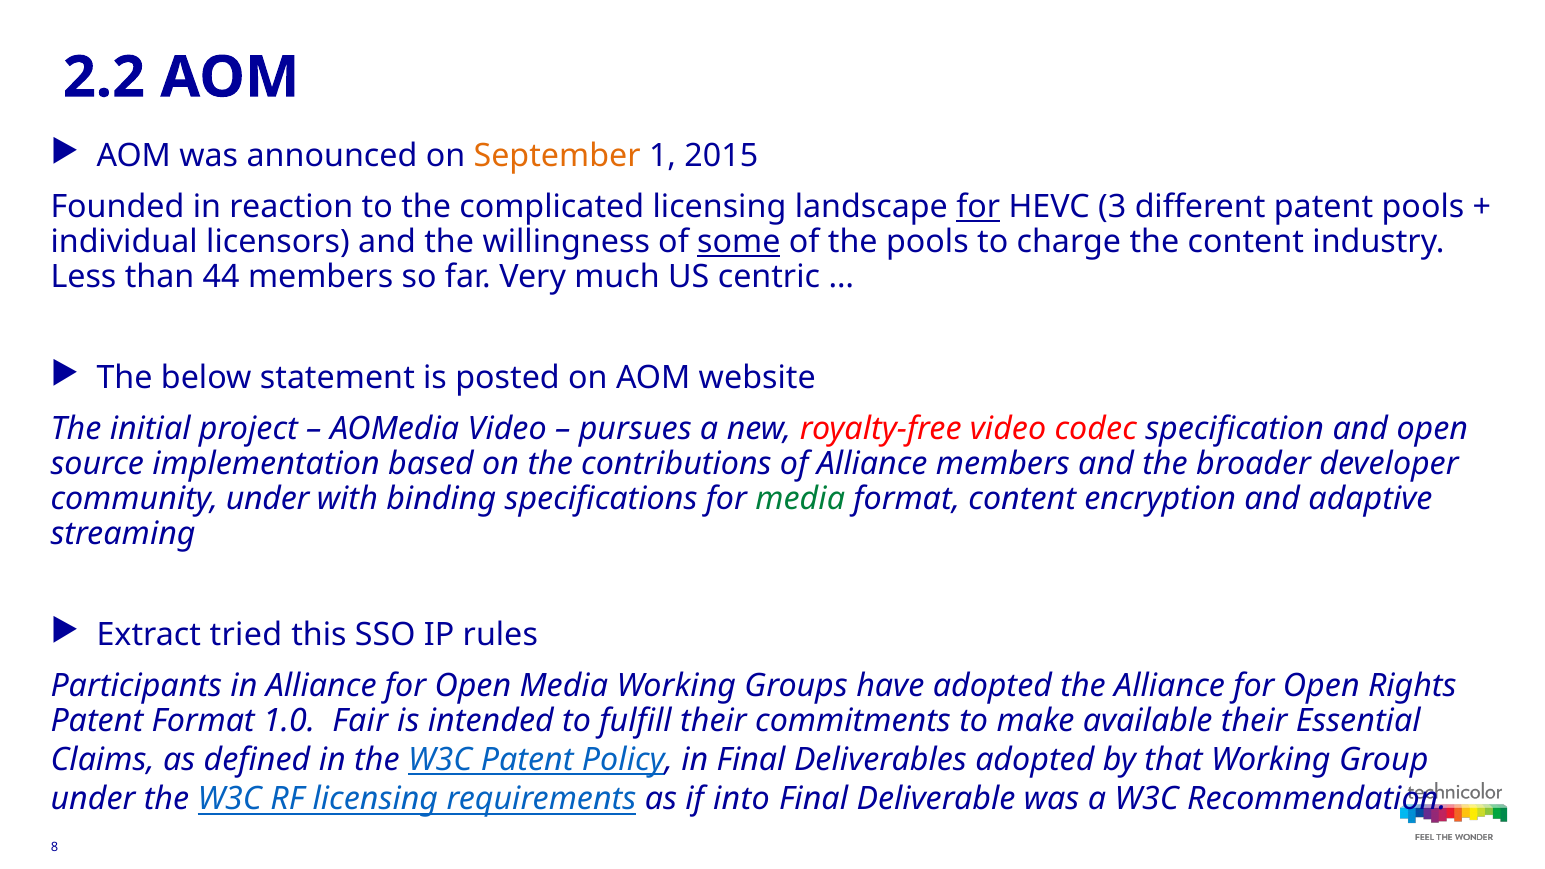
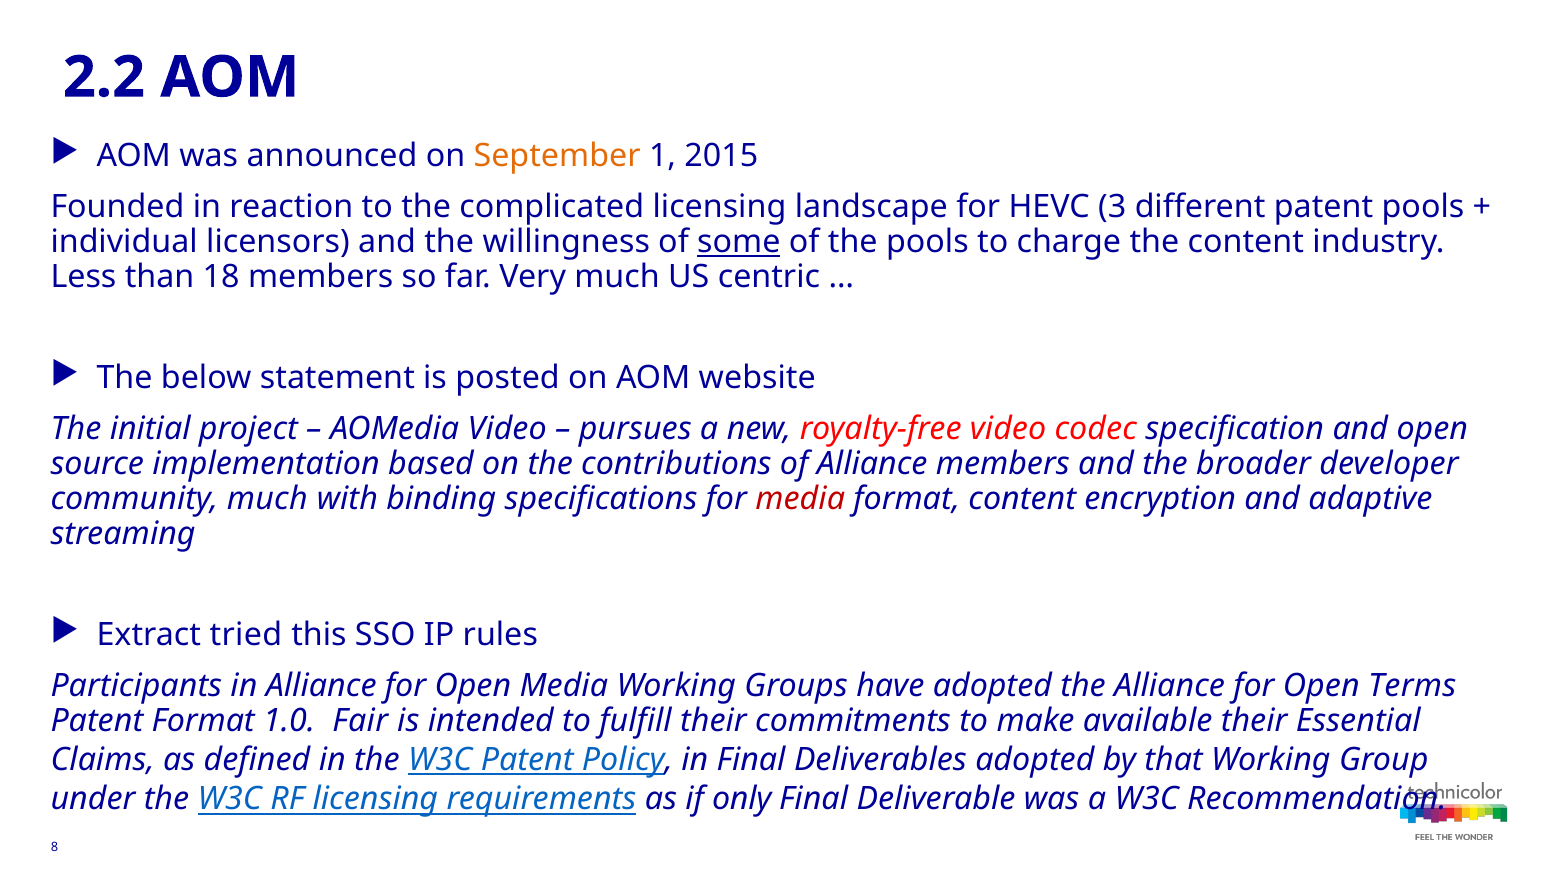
for underline: present -> none (978, 207)
44: 44 -> 18 (221, 277)
community under: under -> much (267, 499)
media colour: green -> red (800, 499)
Rights: Rights -> Terms (1412, 686)
into: into -> only (742, 799)
